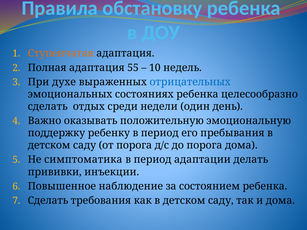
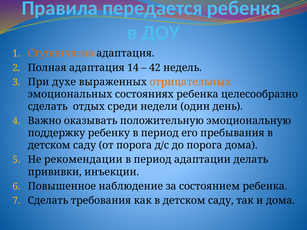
обстановку: обстановку -> передается (152, 8)
55: 55 -> 14 (133, 68)
10: 10 -> 42 (155, 68)
отрицательных colour: blue -> orange (190, 82)
симптоматика: симптоматика -> рекомендации (83, 160)
